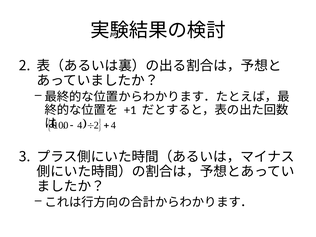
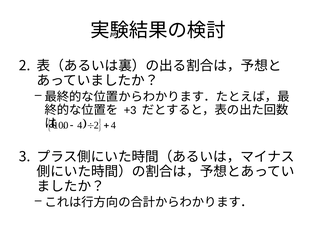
+1: +1 -> +3 (130, 110)
